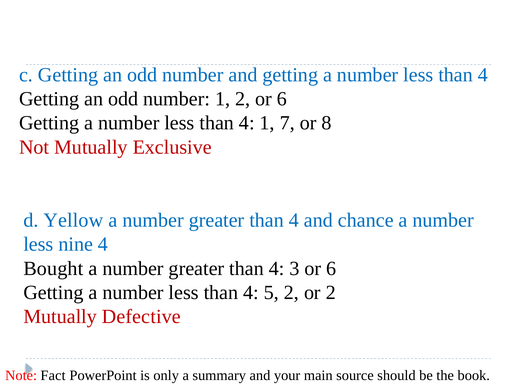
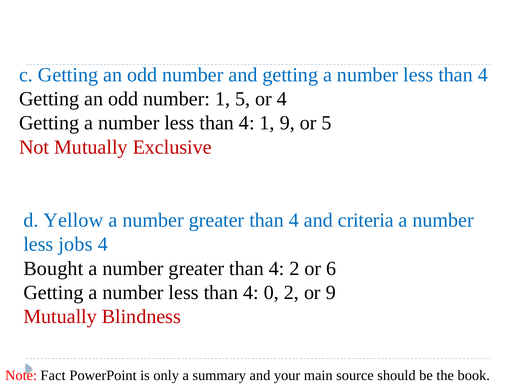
1 2: 2 -> 5 (243, 99)
6: 6 -> 4 (282, 99)
1 7: 7 -> 9 (287, 123)
or 8: 8 -> 5 (326, 123)
chance: chance -> criteria (366, 221)
nine: nine -> jobs (76, 245)
4 3: 3 -> 2 (294, 269)
5: 5 -> 0 (271, 293)
or 2: 2 -> 9 (331, 293)
Defective: Defective -> Blindness (141, 317)
